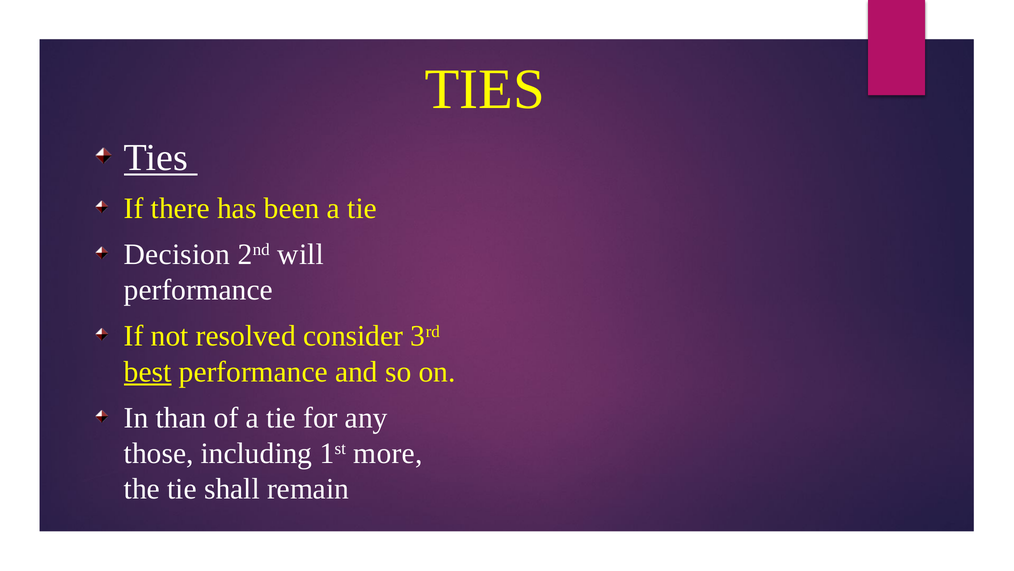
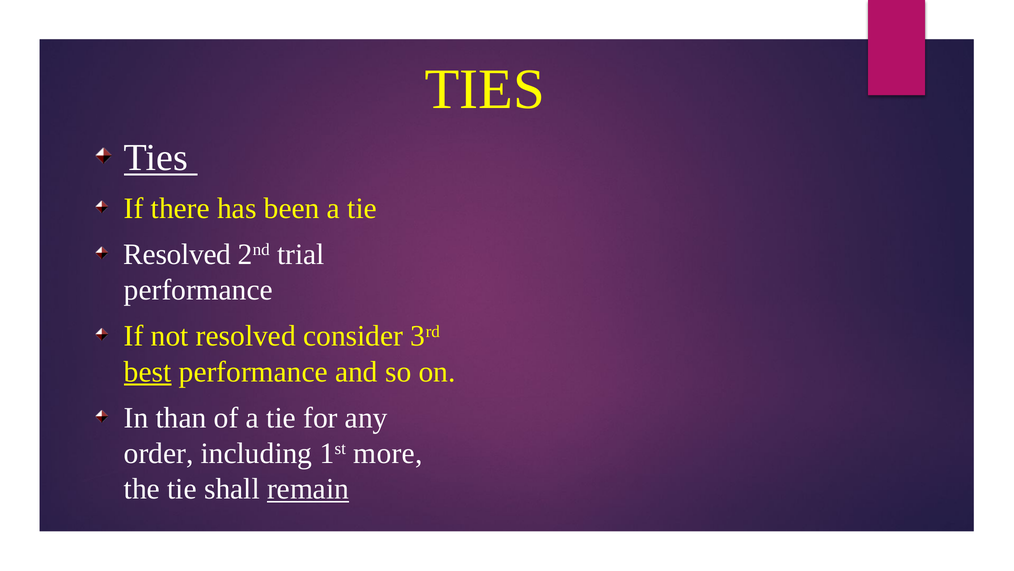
Decision: Decision -> Resolved (177, 254)
will: will -> trial (301, 254)
those: those -> order (159, 453)
remain underline: none -> present (308, 488)
